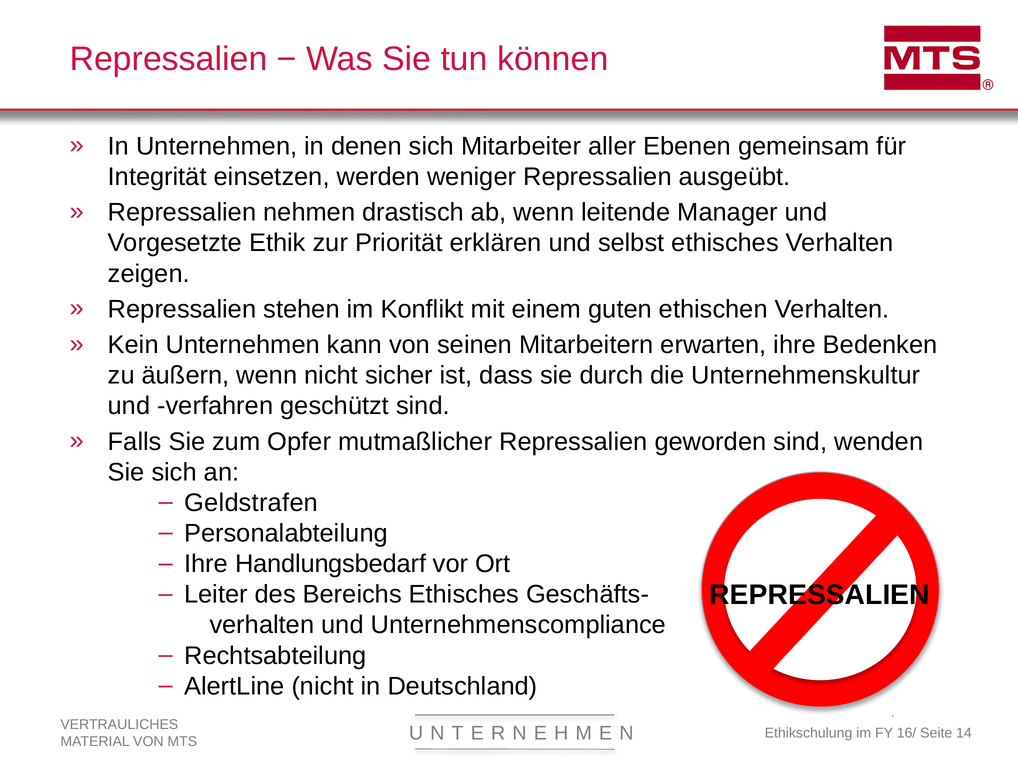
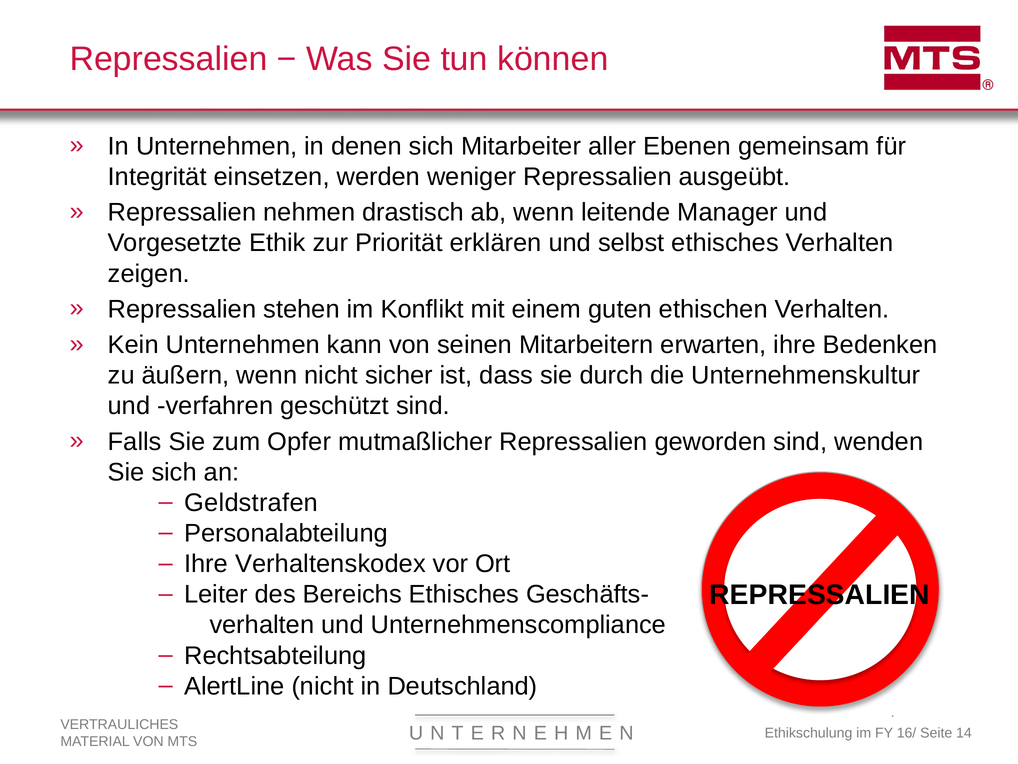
Handlungsbedarf: Handlungsbedarf -> Verhaltenskodex (330, 564)
